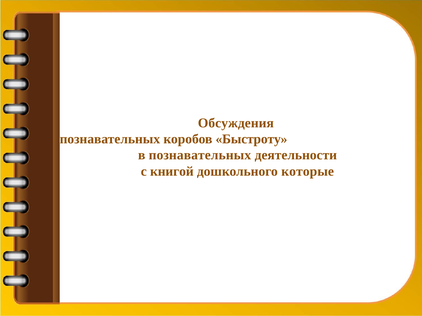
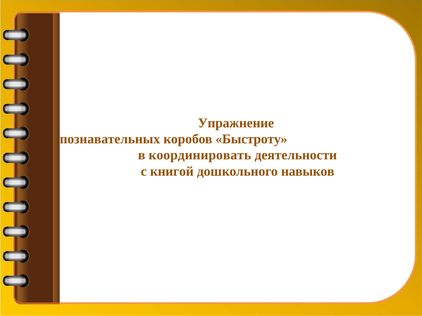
Обсуждения: Обсуждения -> Упражнение (236, 123)
в познавательных: познавательных -> координировать (200, 155)
которые: которые -> навыков (308, 172)
